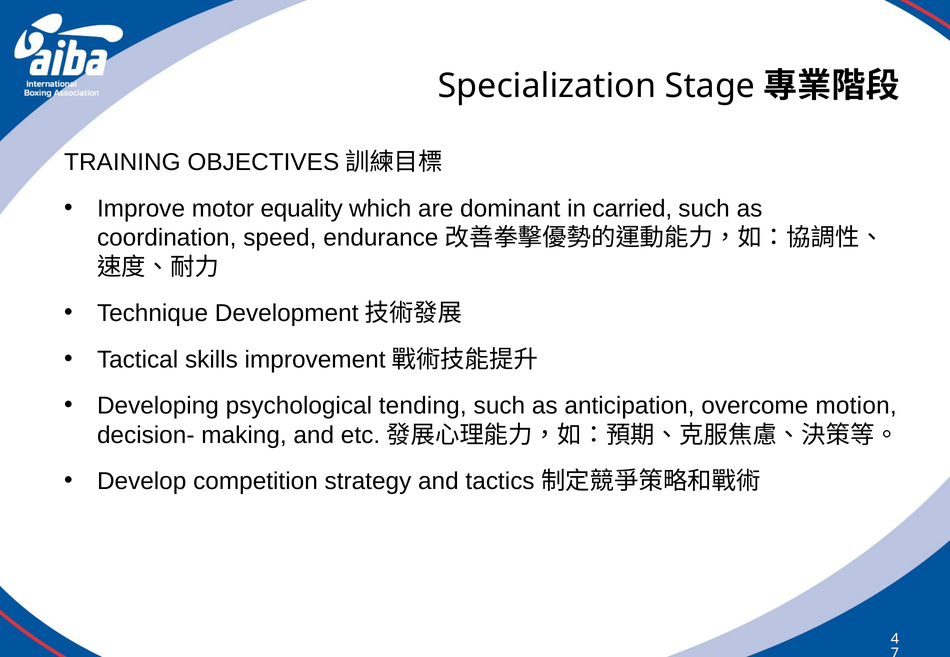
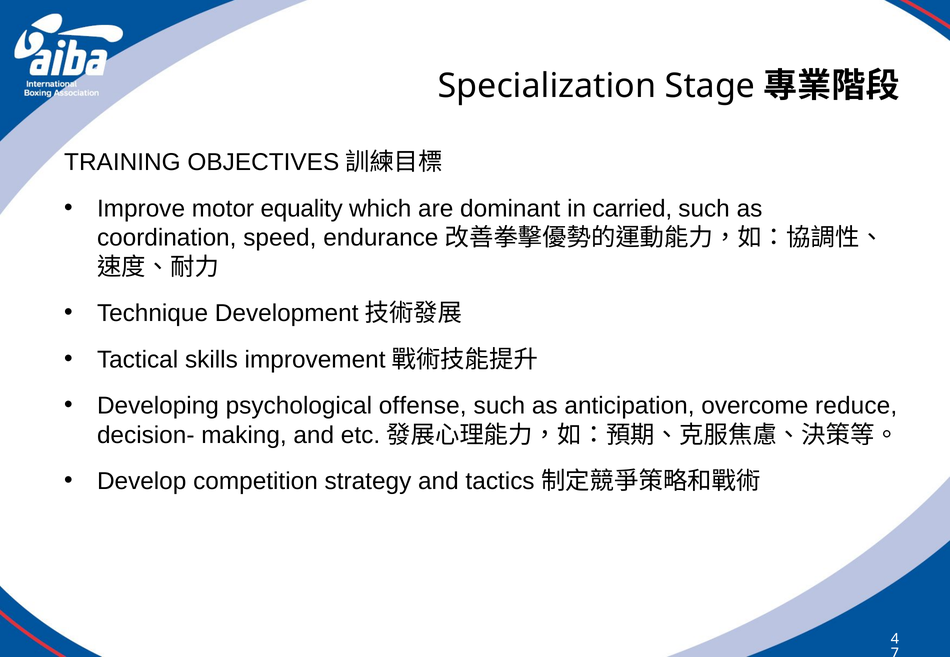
tending: tending -> offense (423, 406)
motion: motion -> reduce (856, 406)
